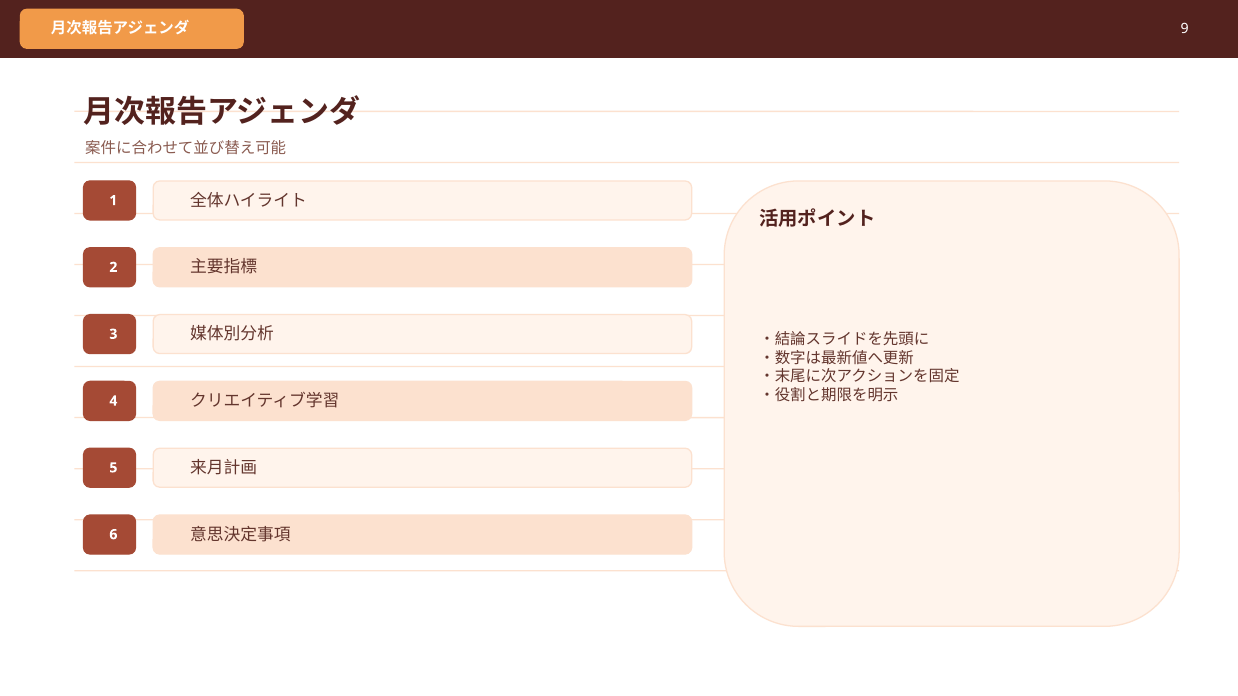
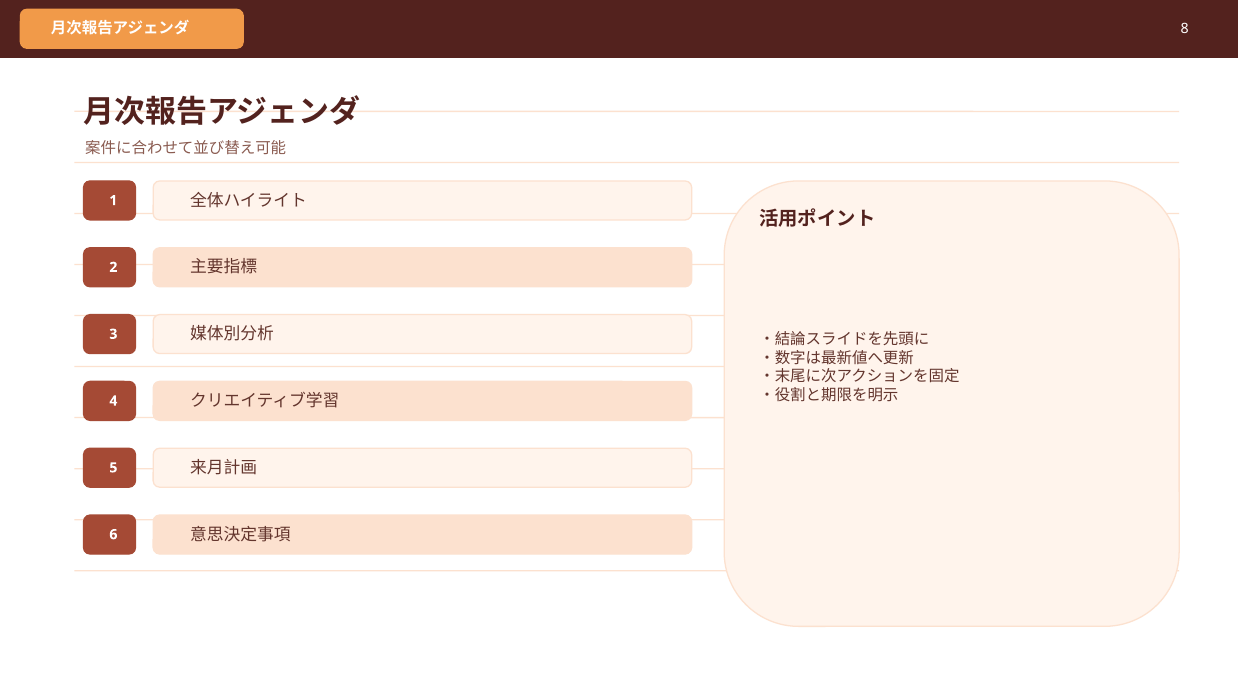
9: 9 -> 8 (1185, 29)
